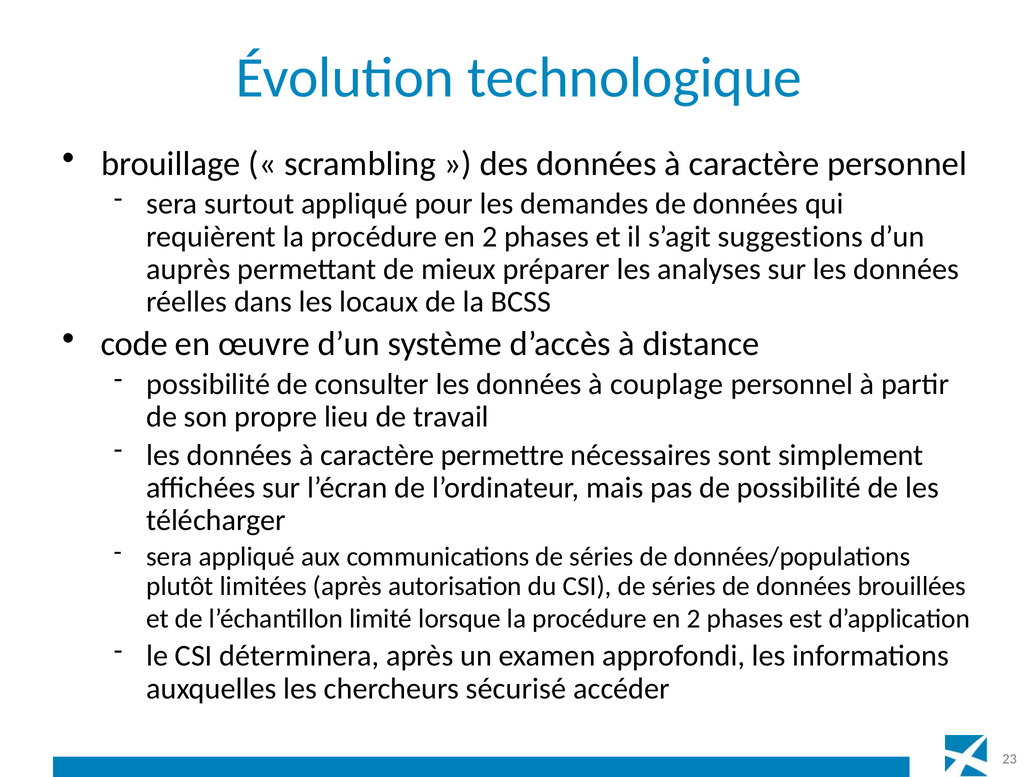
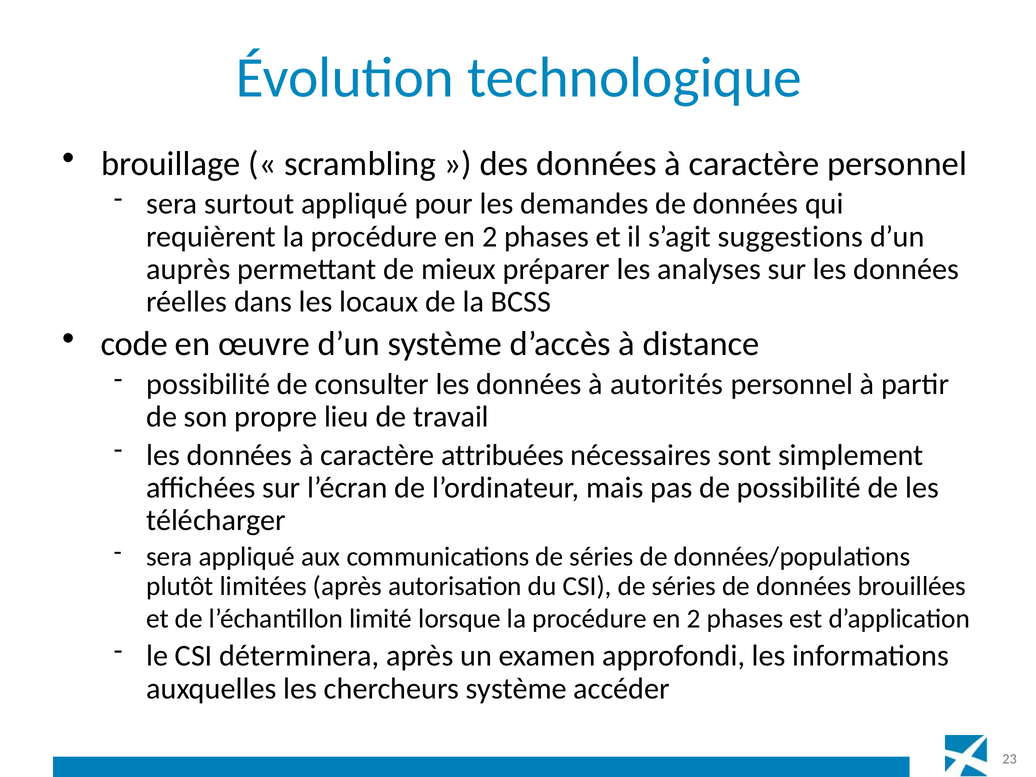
couplage: couplage -> autorités (667, 384)
permettre: permettre -> attribuées (503, 455)
chercheurs sécurisé: sécurisé -> système (516, 689)
